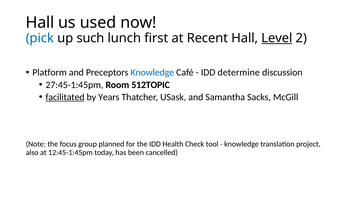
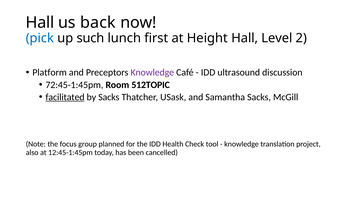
used: used -> back (98, 22)
Recent: Recent -> Height (207, 38)
Level underline: present -> none (277, 38)
Knowledge colour: blue -> purple (152, 72)
determine: determine -> ultrasound (239, 72)
27:45-1:45pm: 27:45-1:45pm -> 72:45-1:45pm (74, 85)
by Years: Years -> Sacks (109, 97)
